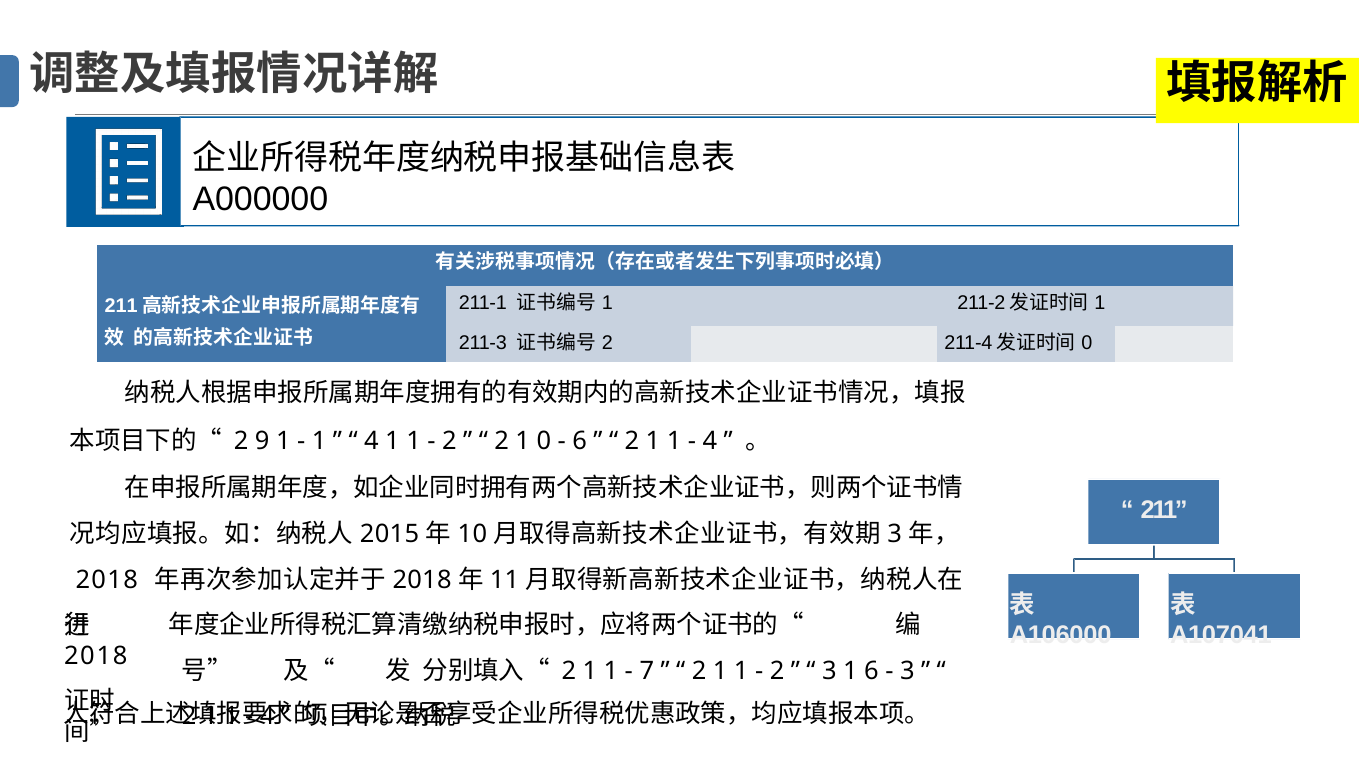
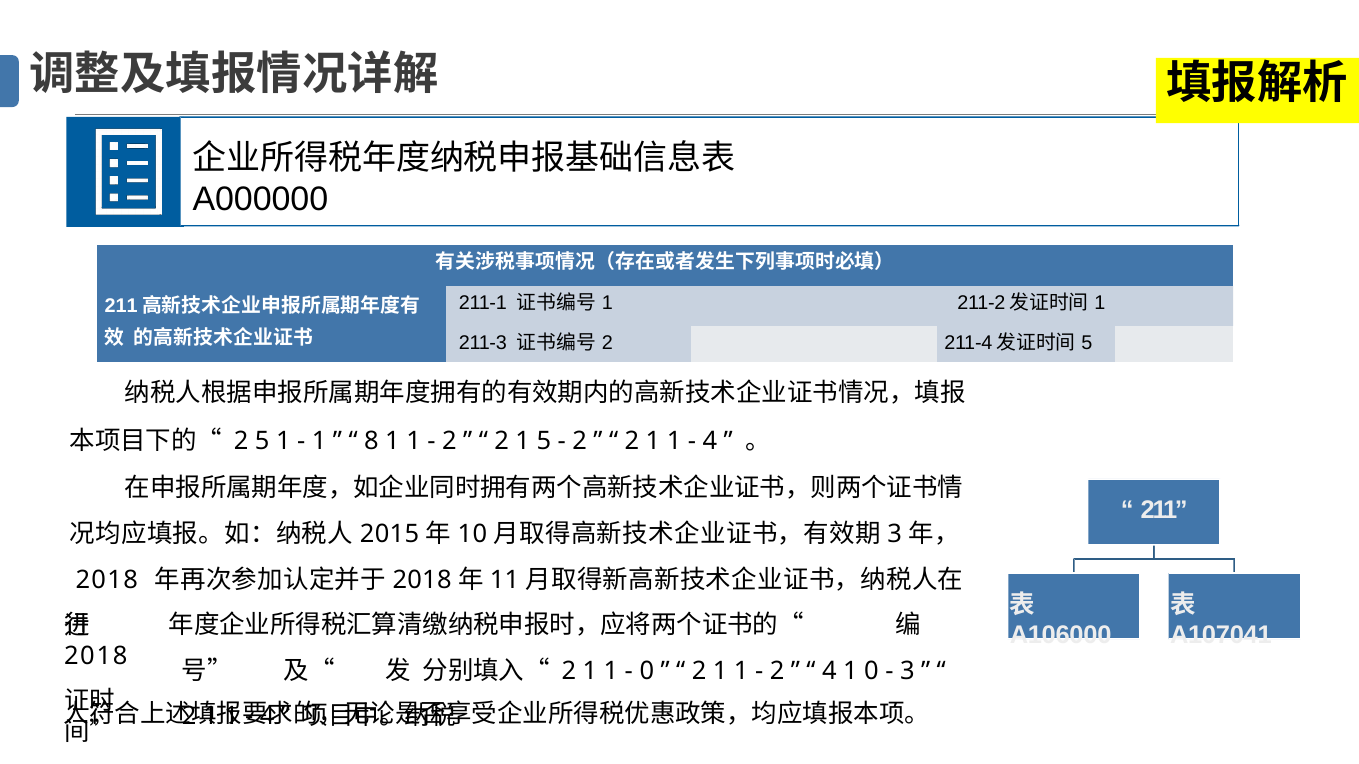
0: 0 -> 5 (1087, 343)
2 9: 9 -> 5 (262, 441)
4: 4 -> 8 (371, 441)
1 0: 0 -> 5 (544, 441)
6: 6 -> 2 (580, 441)
7: 7 -> 0 (647, 671)
3: 3 -> 4 (829, 671)
1 6: 6 -> 0 (871, 671)
